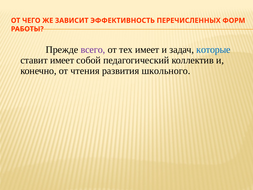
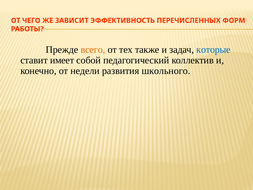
всего colour: purple -> orange (93, 50)
тех имеет: имеет -> также (147, 50)
чтения: чтения -> недели (85, 71)
